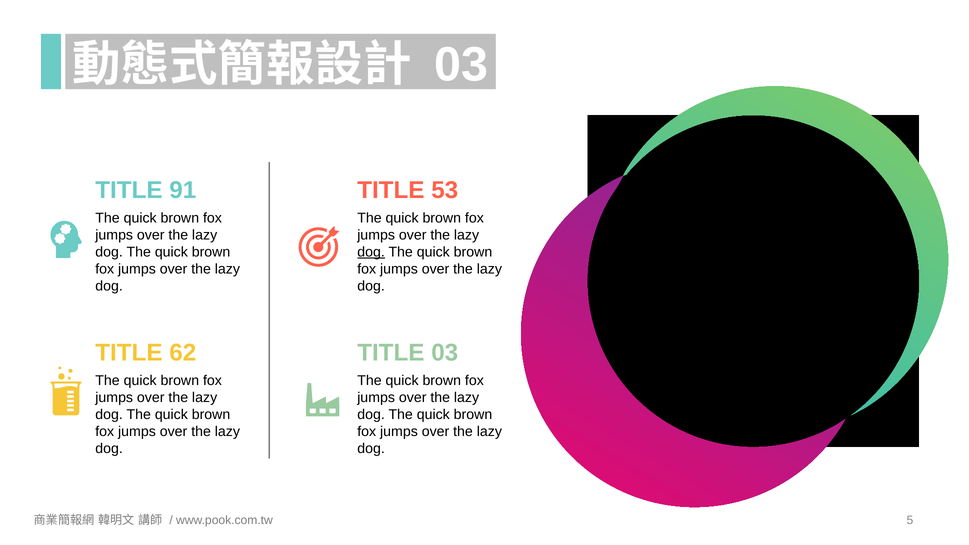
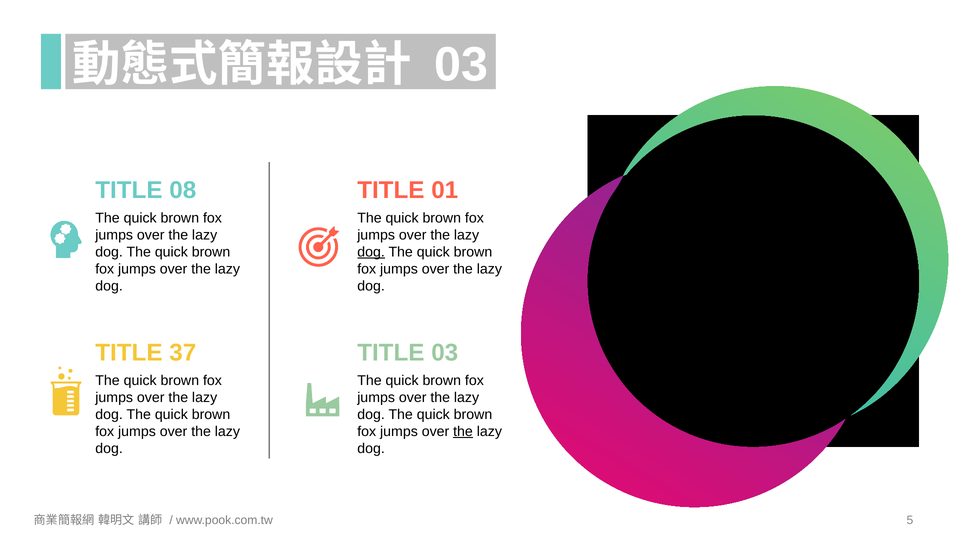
91: 91 -> 08 (183, 190)
53: 53 -> 01 (445, 190)
62: 62 -> 37 (183, 353)
the underline: none -> present (463, 432)
